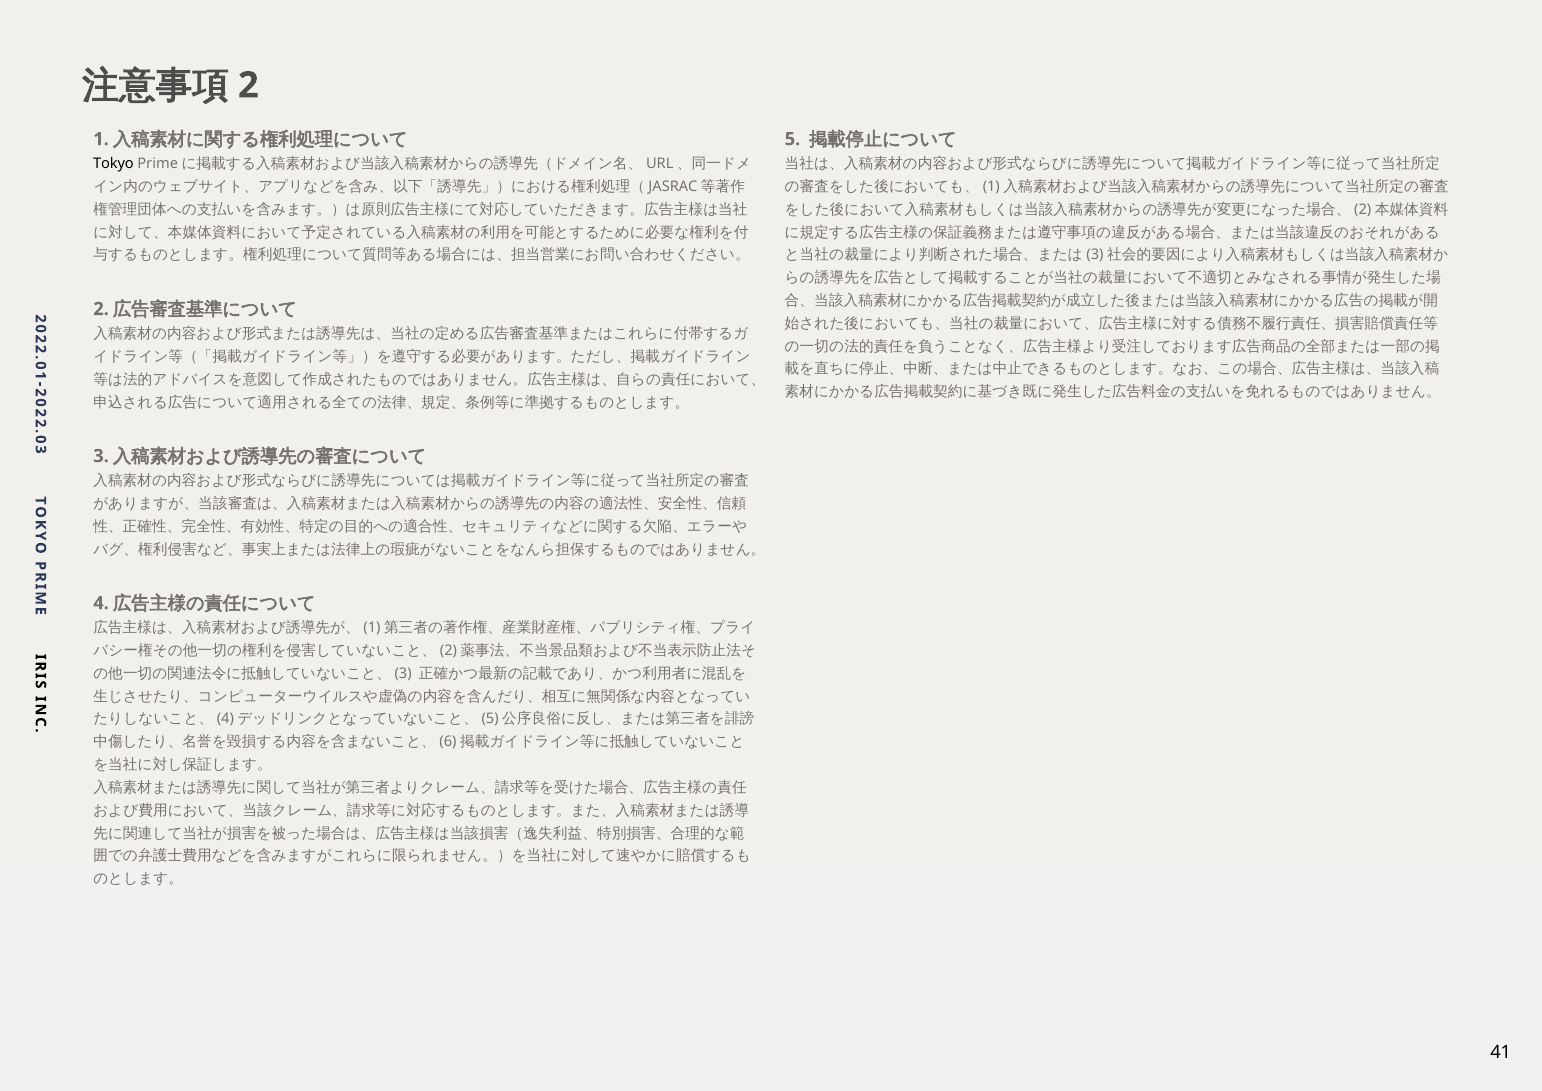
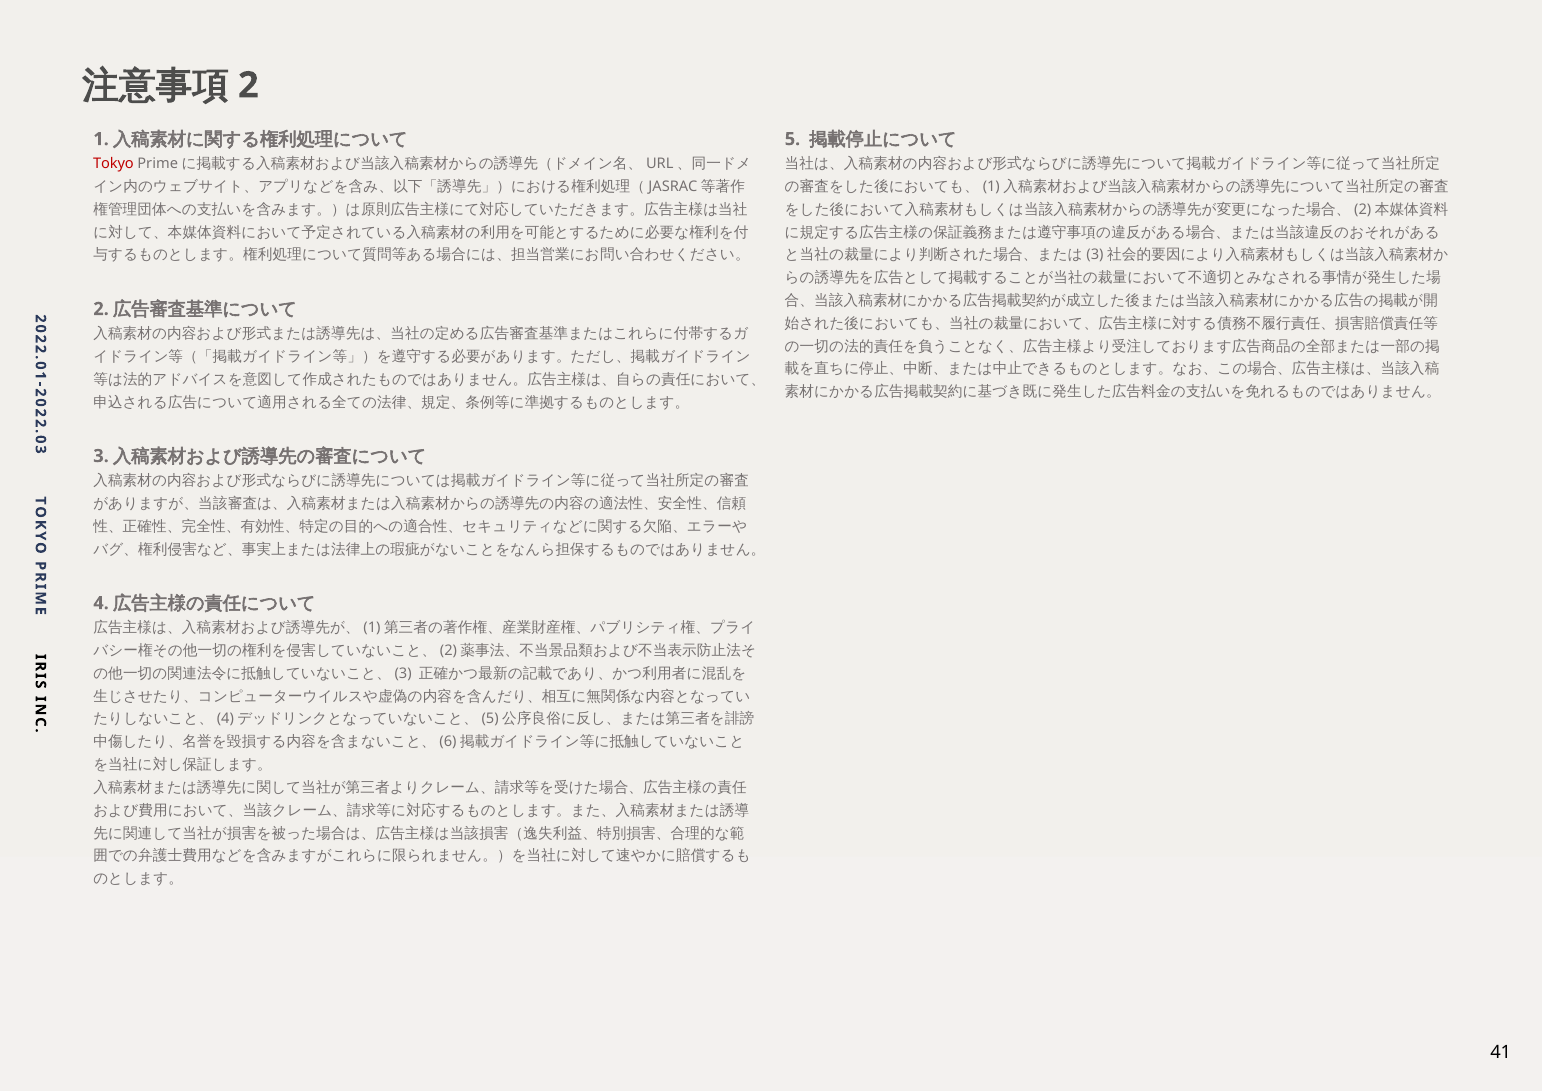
Tokyo colour: black -> red (113, 164)
